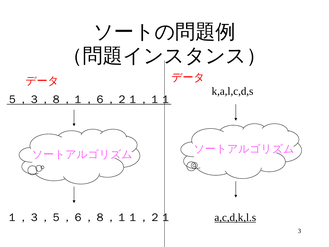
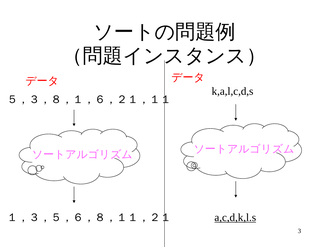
５，３，８，１，６，２１，１１ underline: present -> none (89, 99)
